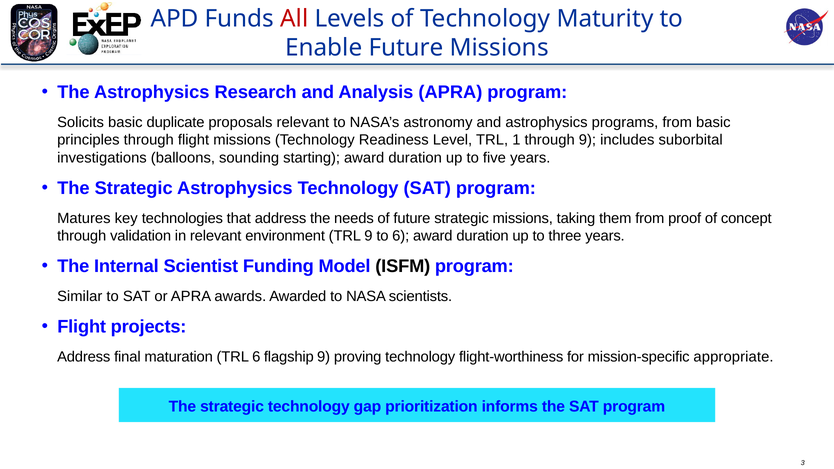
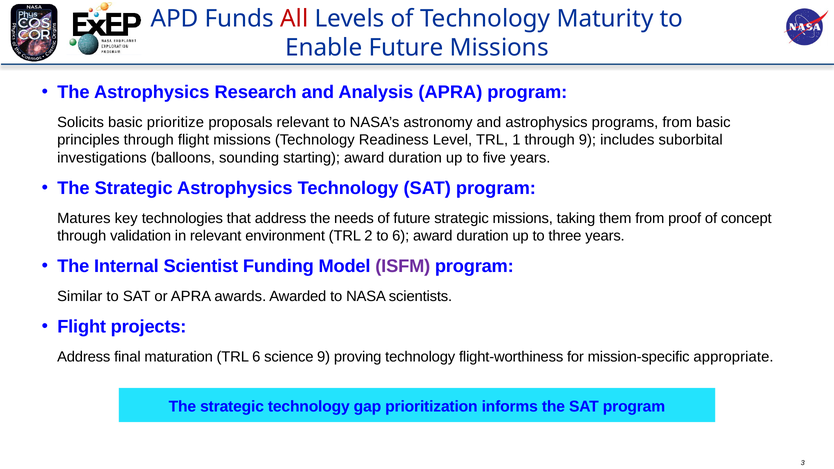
duplicate: duplicate -> prioritize (175, 122)
TRL 9: 9 -> 2 (368, 236)
ISFM colour: black -> purple (403, 266)
flagship: flagship -> science (289, 357)
